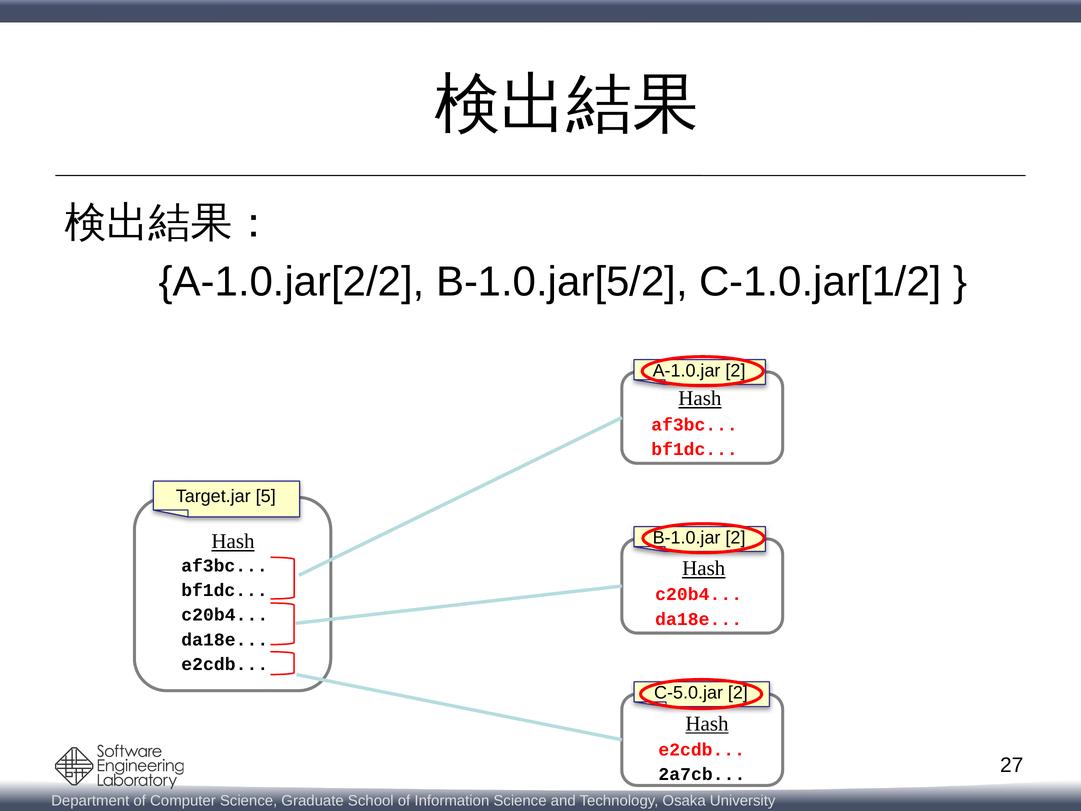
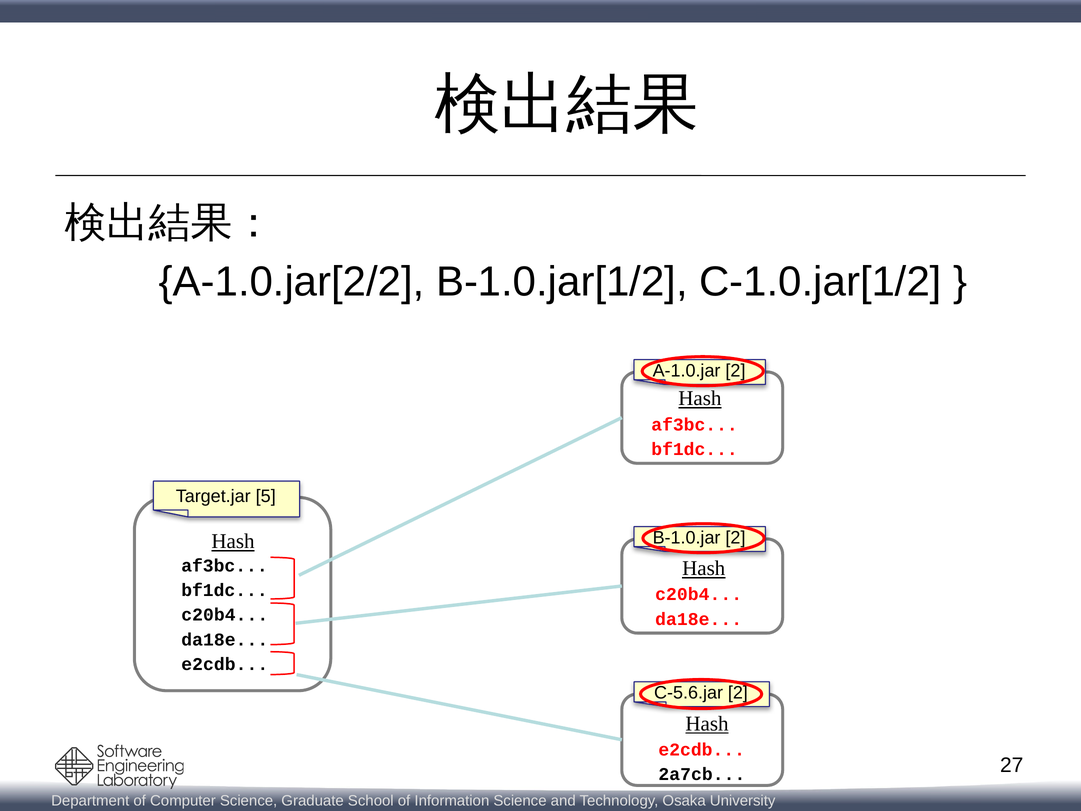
B-1.0.jar[5/2: B-1.0.jar[5/2 -> B-1.0.jar[1/2 (562, 282)
C-5.0.jar: C-5.0.jar -> C-5.6.jar (689, 693)
